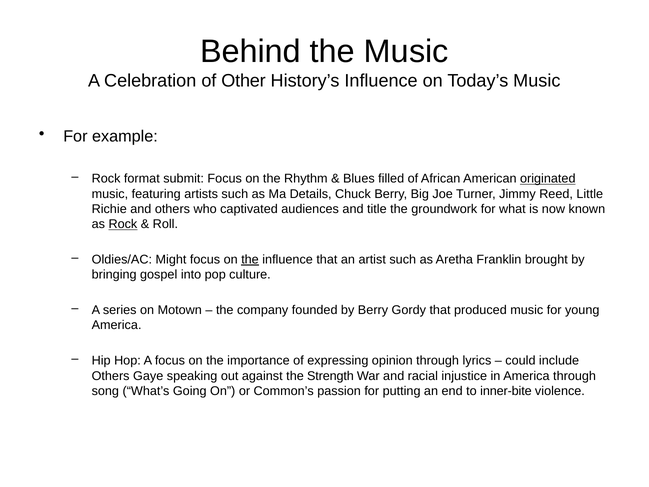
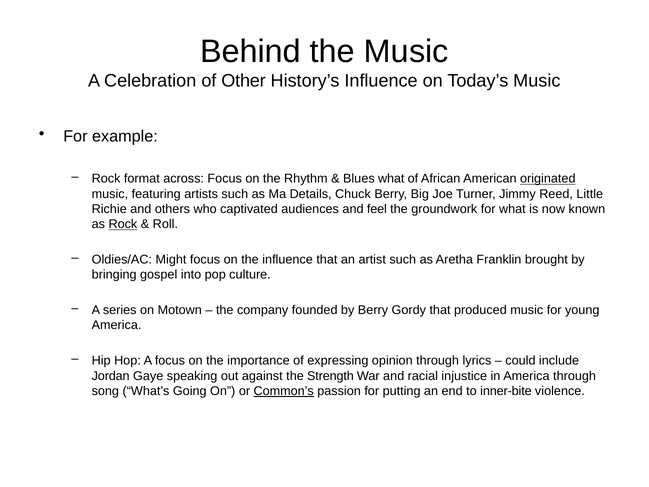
submit: submit -> across (184, 179)
Blues filled: filled -> what (391, 179)
title: title -> feel (377, 209)
the underline: present -> none (250, 259)
Others: Others -> Jordan (111, 376)
Common’s underline: none -> present (284, 391)
